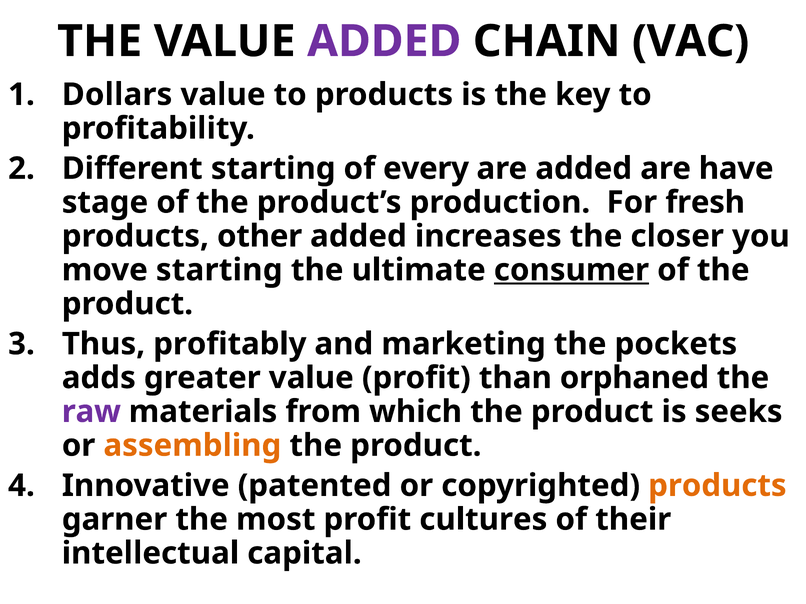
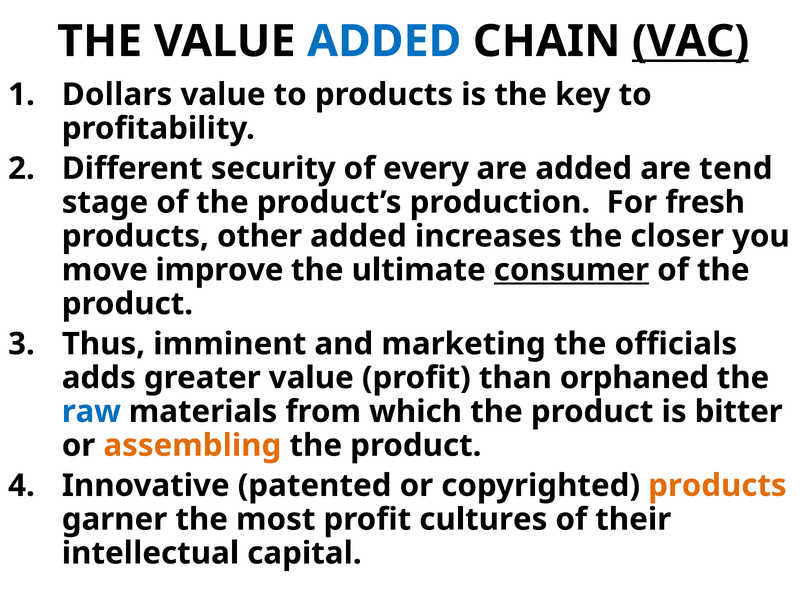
ADDED colour: purple -> blue (384, 41)
VAC underline: none -> present (691, 41)
Different starting: starting -> security (273, 169)
have: have -> tend (736, 169)
move starting: starting -> improve (219, 270)
profitably: profitably -> imminent (230, 344)
pockets: pockets -> officials (676, 344)
raw colour: purple -> blue (91, 412)
seeks: seeks -> bitter (739, 412)
